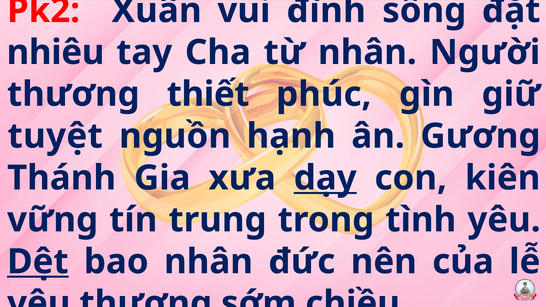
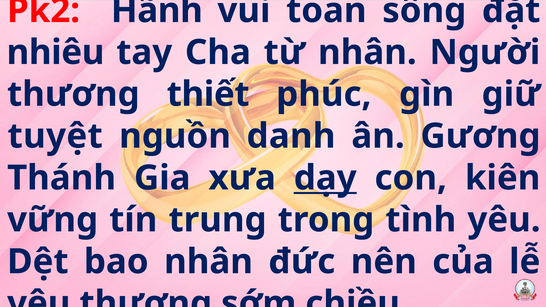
Xuân: Xuân -> Hãnh (157, 11)
đình: đình -> toan (326, 11)
hạnh: hạnh -> danh (291, 136)
Dệt underline: present -> none (38, 262)
